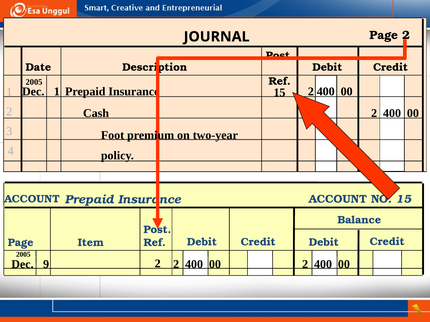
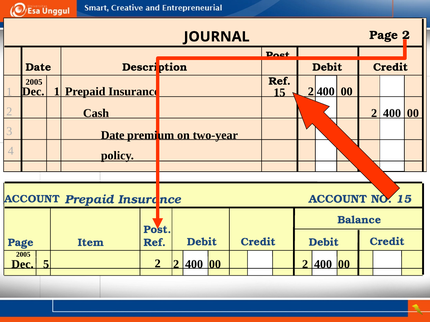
Foot: Foot -> Date (113, 135)
9: 9 -> 5 (46, 265)
